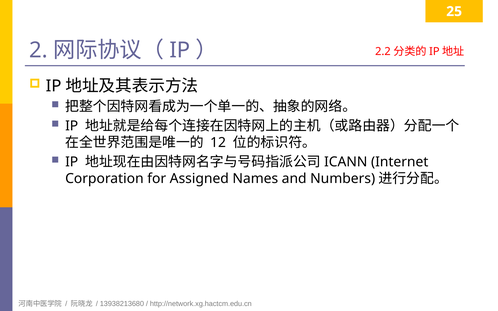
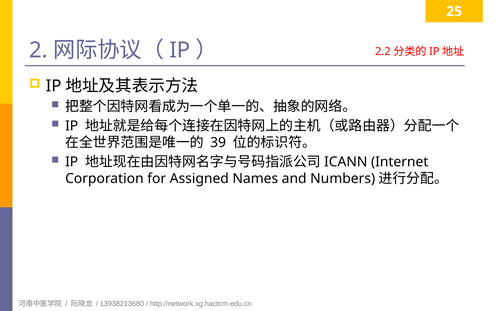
12: 12 -> 39 (218, 143)
